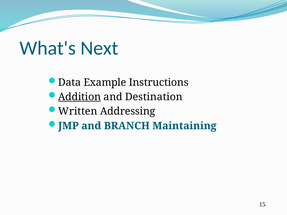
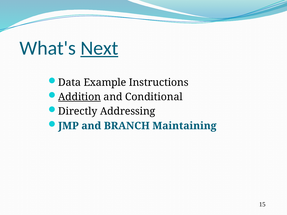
Next underline: none -> present (99, 48)
Destination: Destination -> Conditional (154, 97)
Written: Written -> Directly (78, 111)
